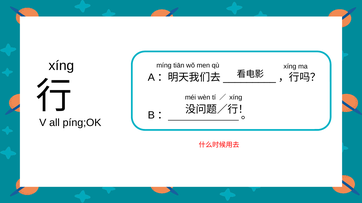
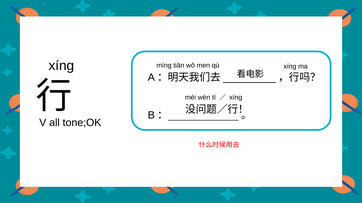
píng;OK: píng;OK -> tone;OK (82, 123)
